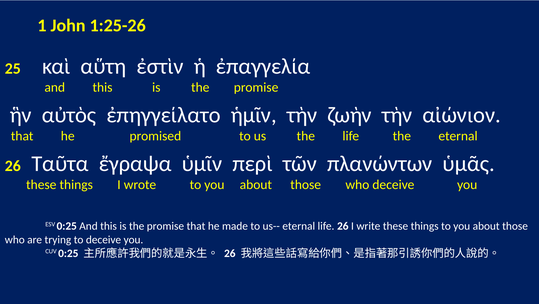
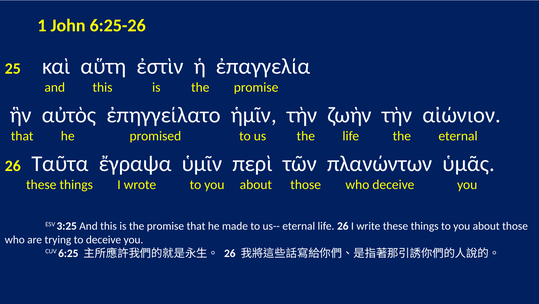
1:25-26: 1:25-26 -> 6:25-26 (118, 26)
ESV 0:25: 0:25 -> 3:25 (67, 226)
CUV 0:25: 0:25 -> 6:25 (68, 253)
